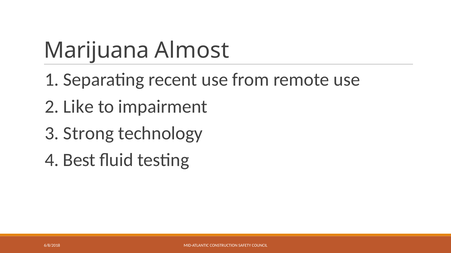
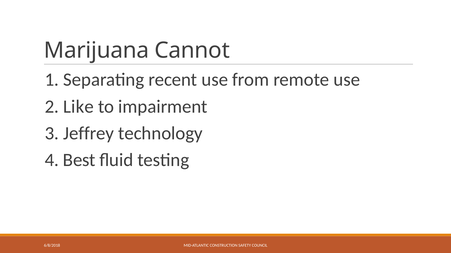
Almost: Almost -> Cannot (192, 51)
Strong: Strong -> Jeffrey (89, 134)
